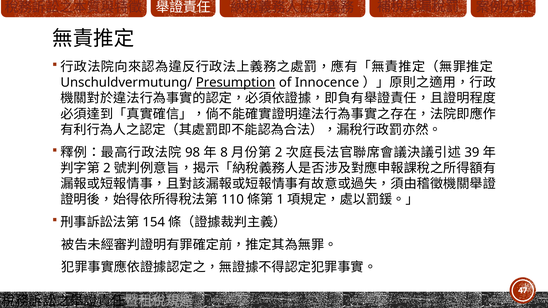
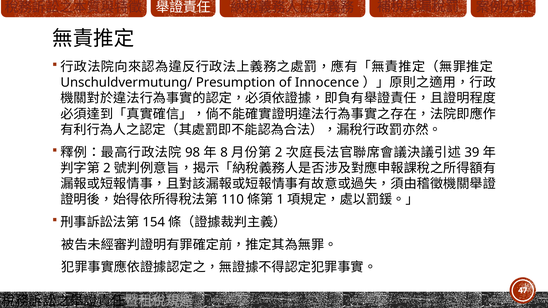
Presumption underline: present -> none (236, 83)
